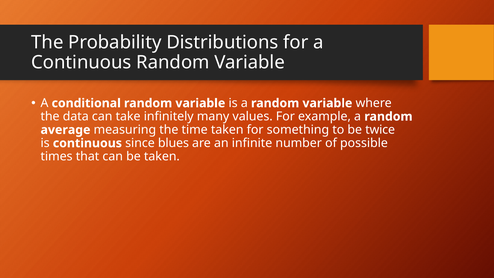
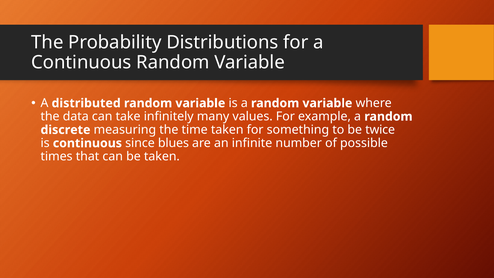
conditional: conditional -> distributed (86, 103)
average: average -> discrete (65, 130)
